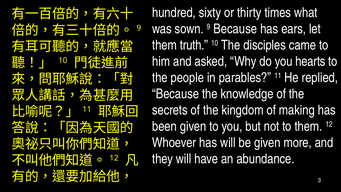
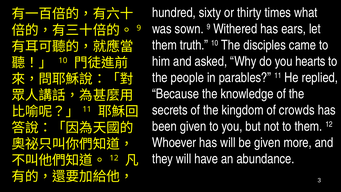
9 Because: Because -> Withered (235, 29)
making: making -> crowds (297, 110)
